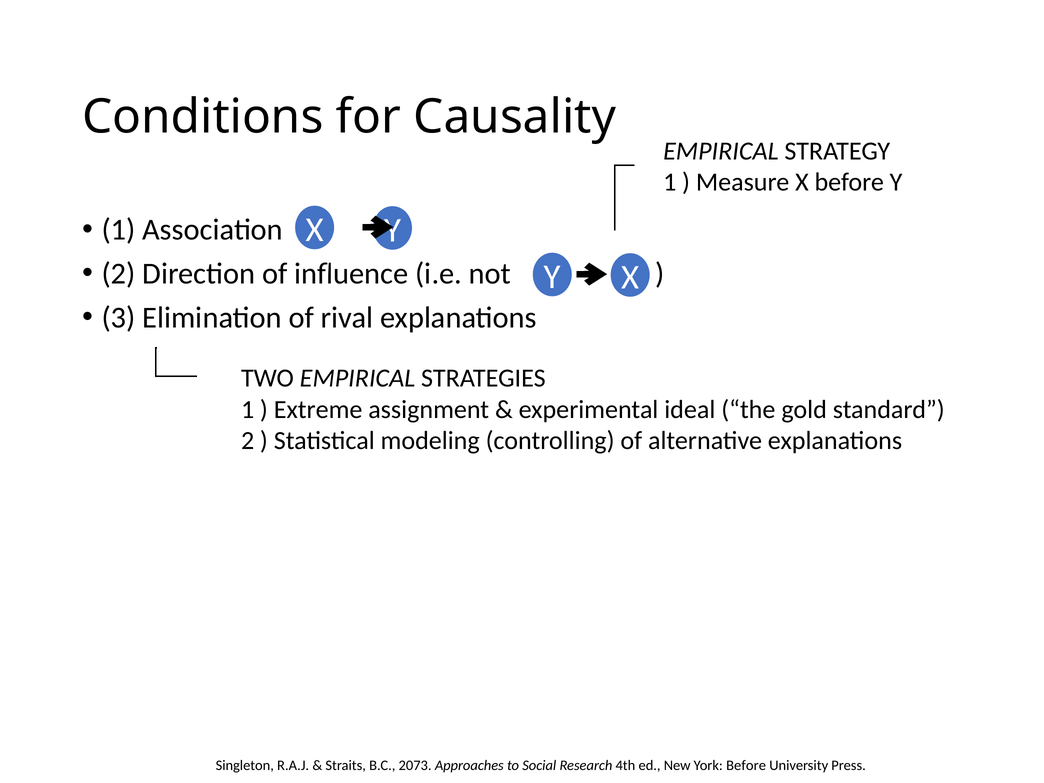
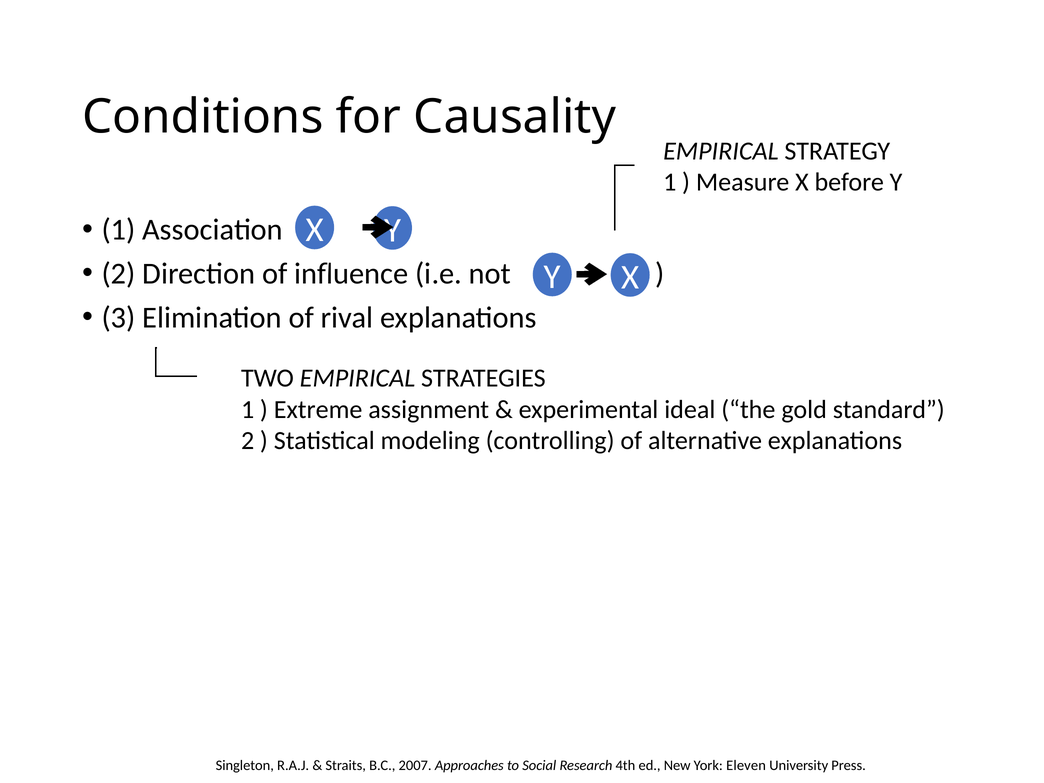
2073: 2073 -> 2007 (415, 766)
York Before: Before -> Eleven (746, 766)
